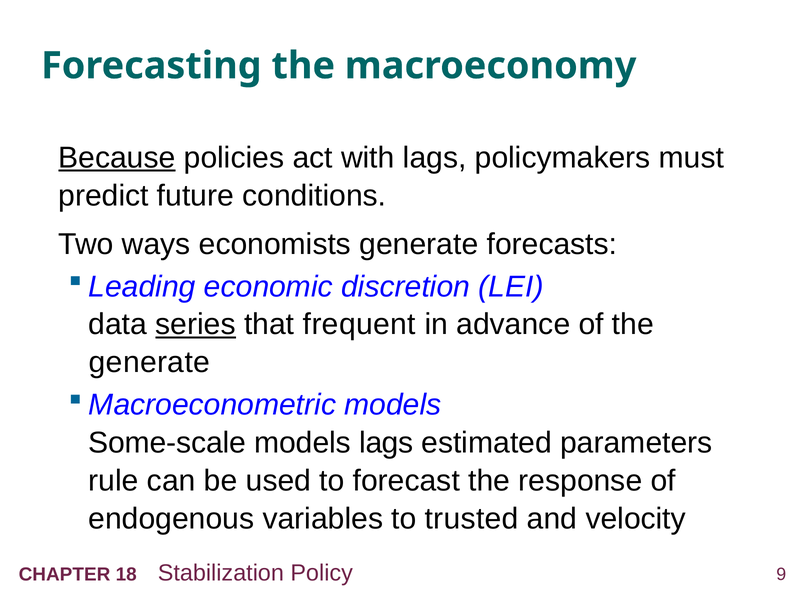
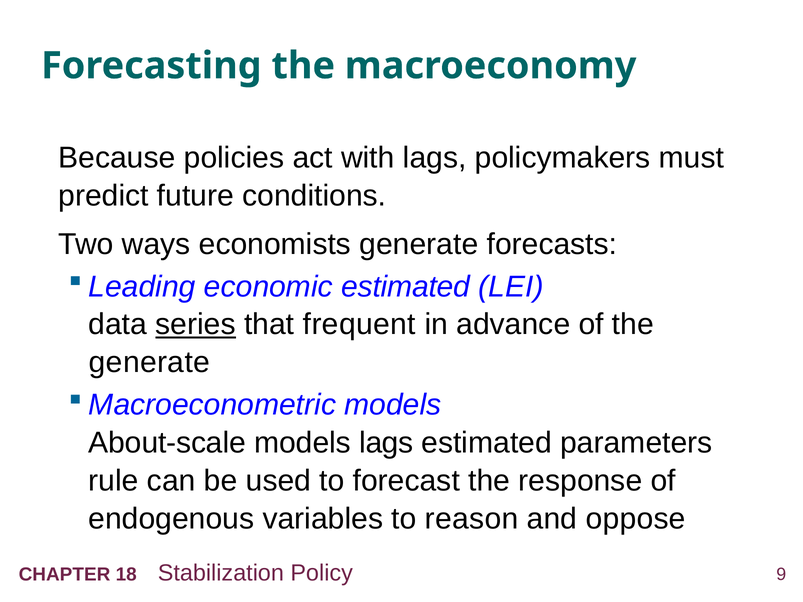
Because underline: present -> none (117, 158)
economic discretion: discretion -> estimated (406, 287)
Some-scale: Some-scale -> About-scale (167, 443)
trusted: trusted -> reason (472, 519)
velocity: velocity -> oppose (636, 519)
